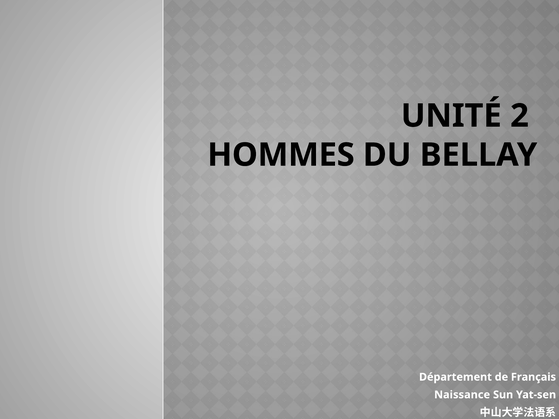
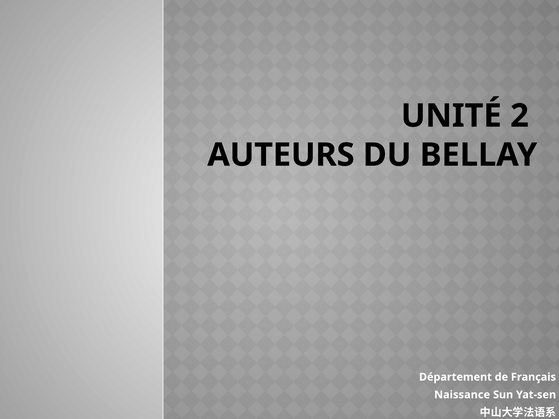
HOMMES: HOMMES -> AUTEURS (281, 155)
